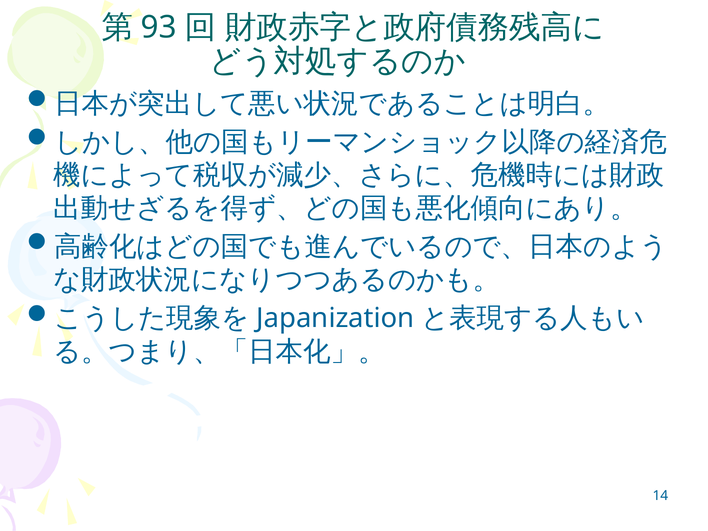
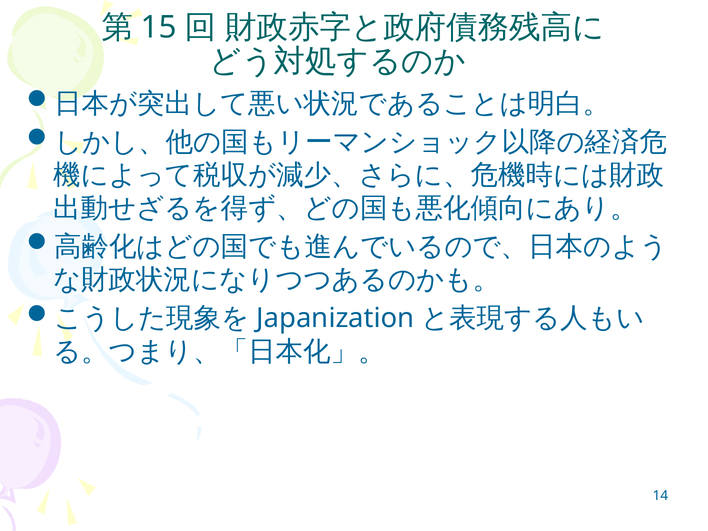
93: 93 -> 15 (159, 28)
